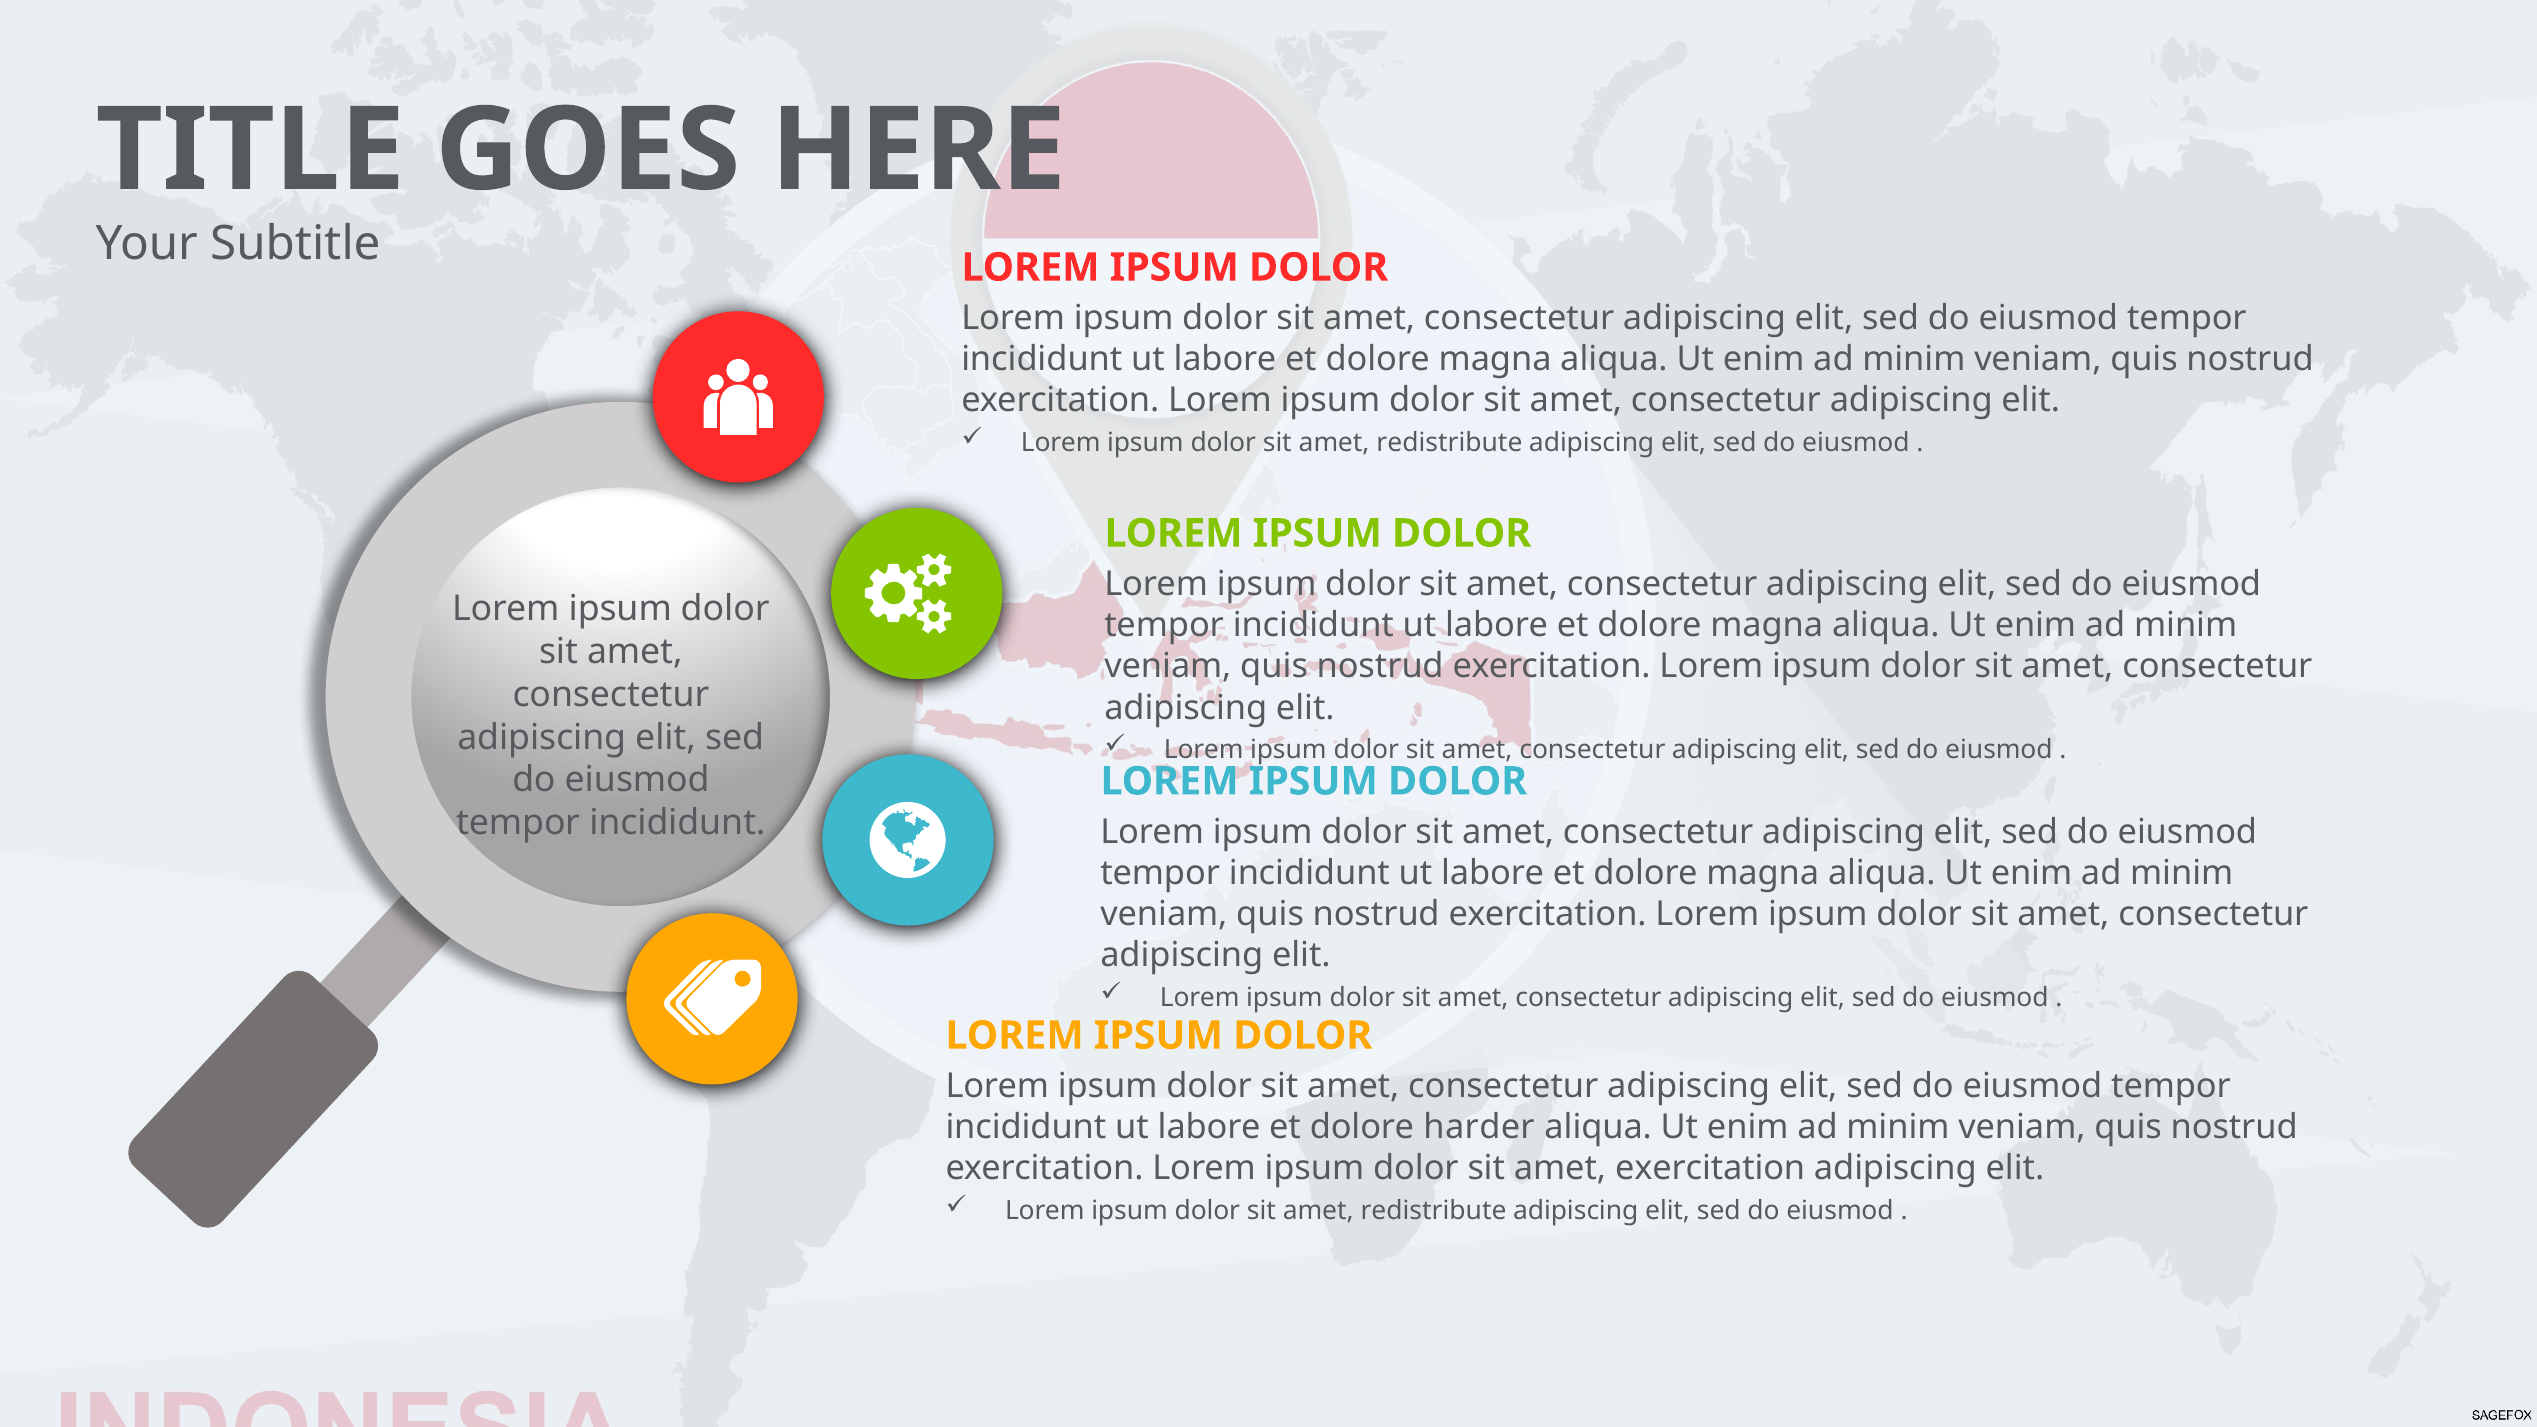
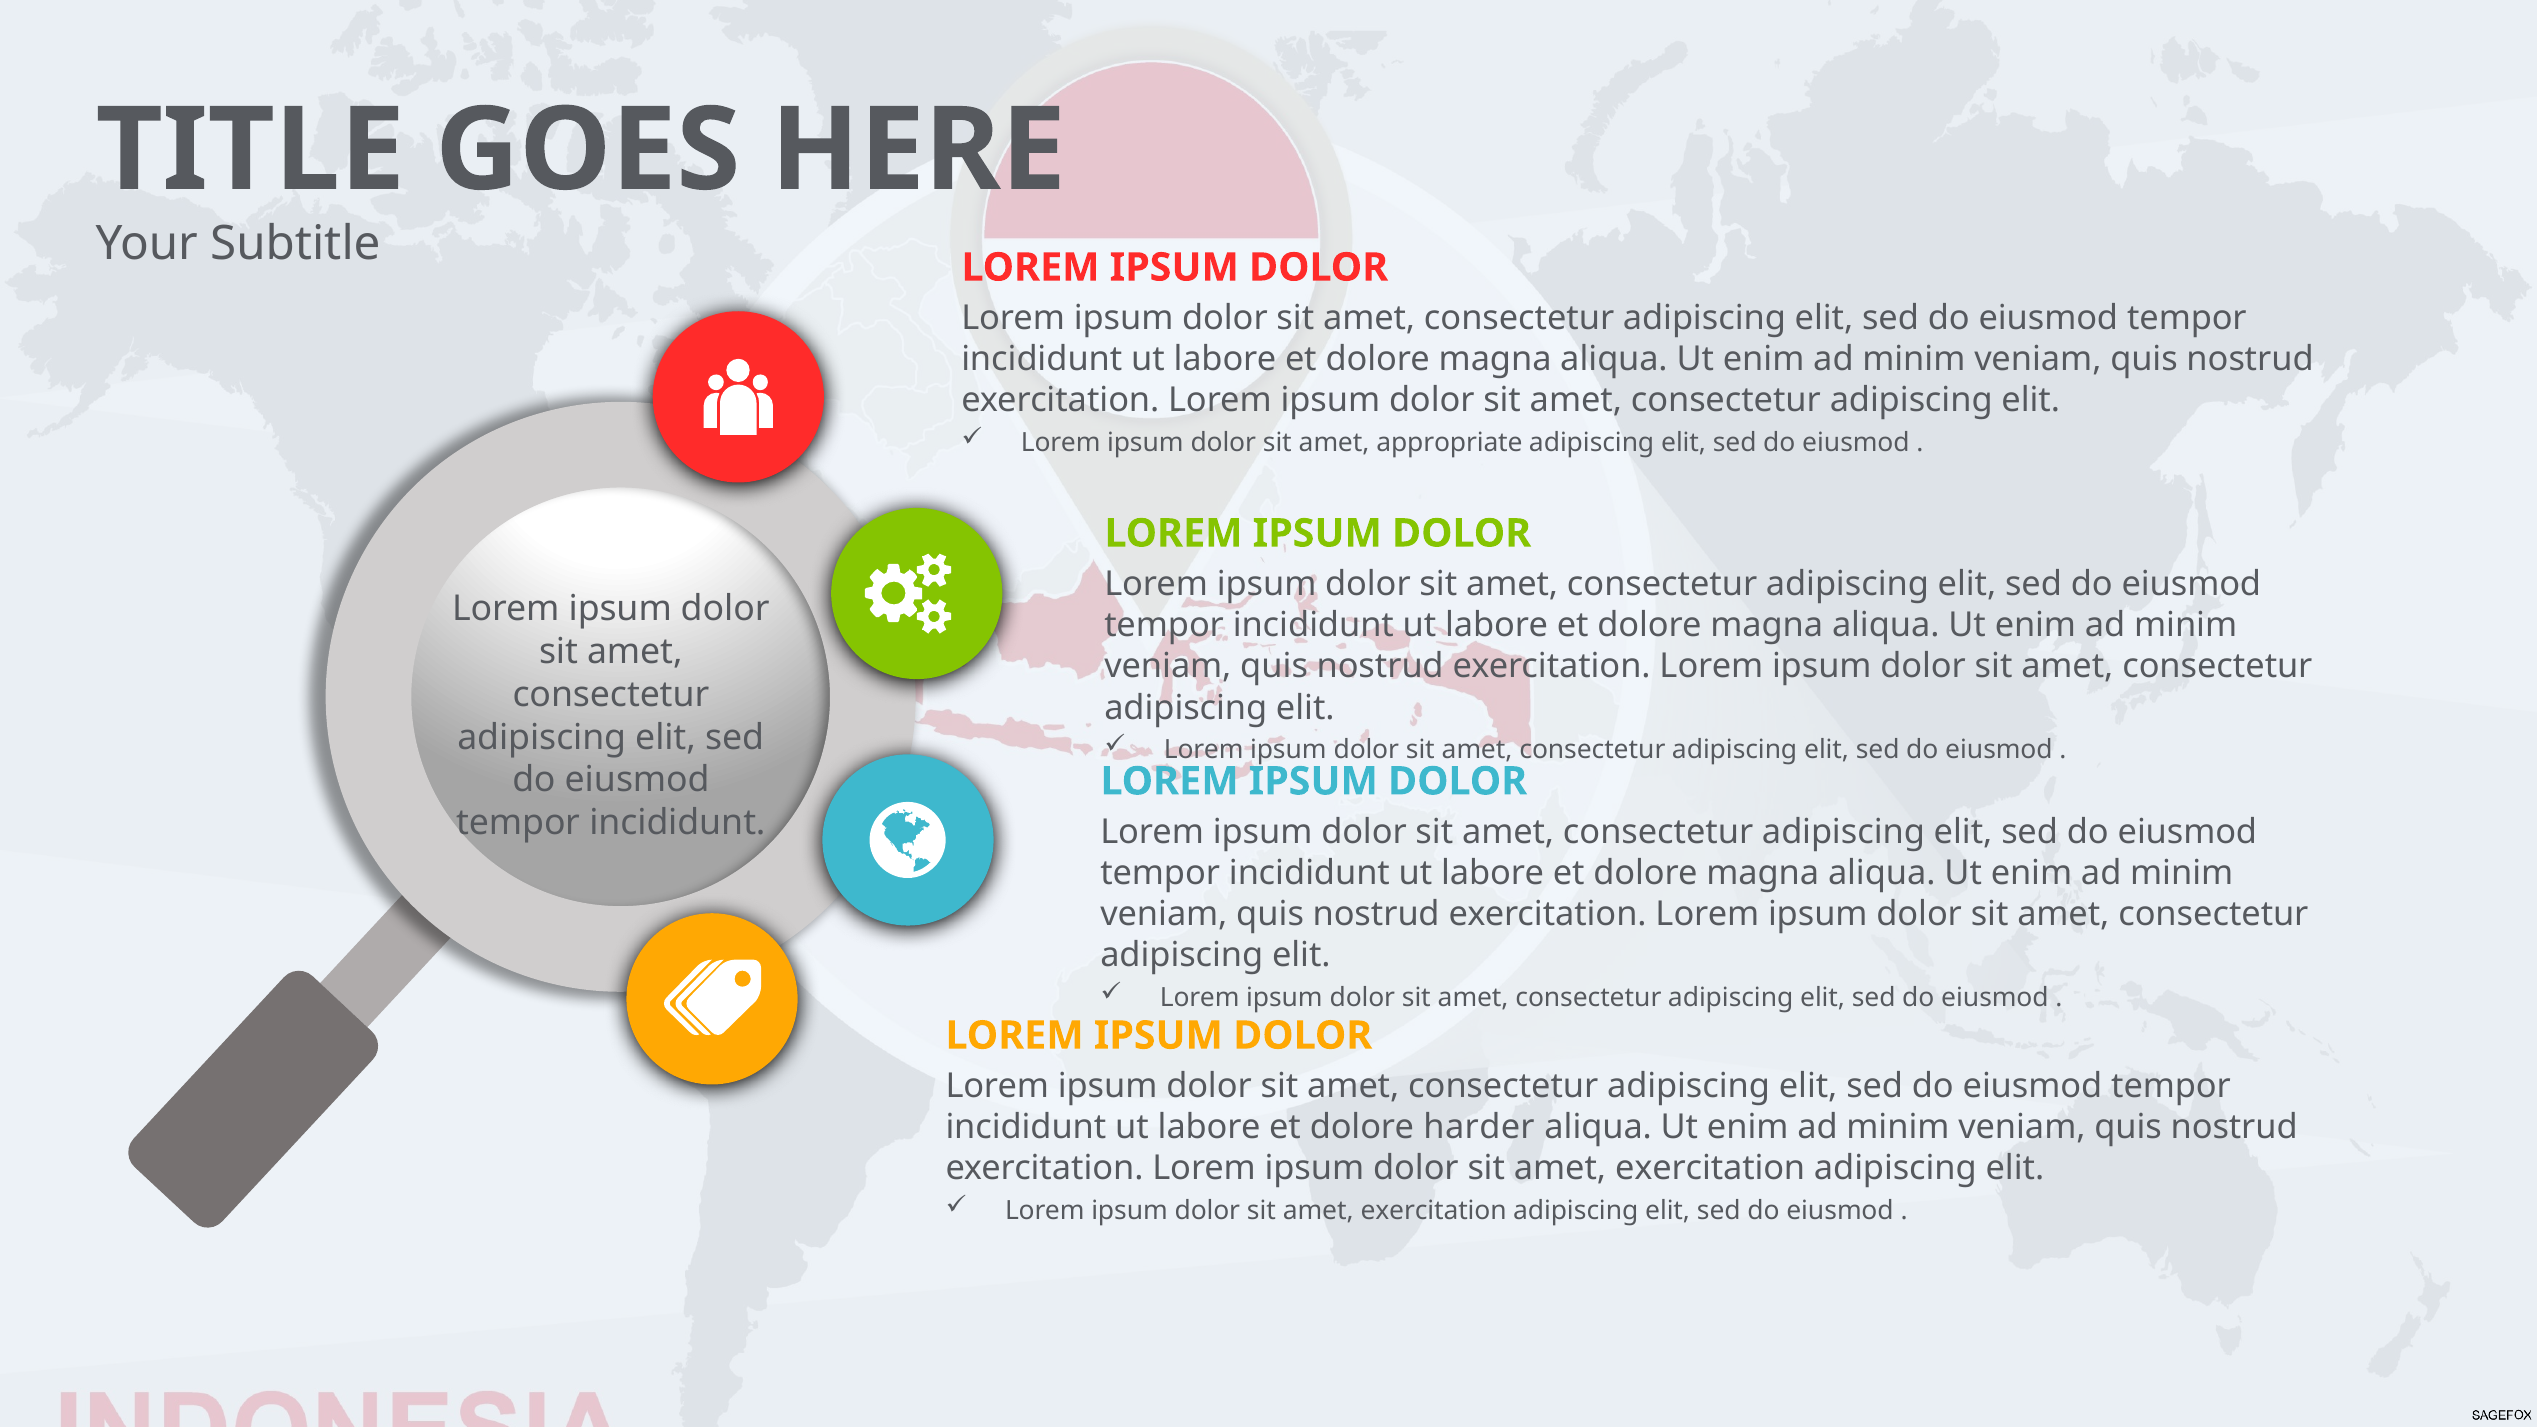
redistribute: redistribute -> appropriate (1449, 443)
redistribute: redistribute -> exercitation (1434, 1211)
